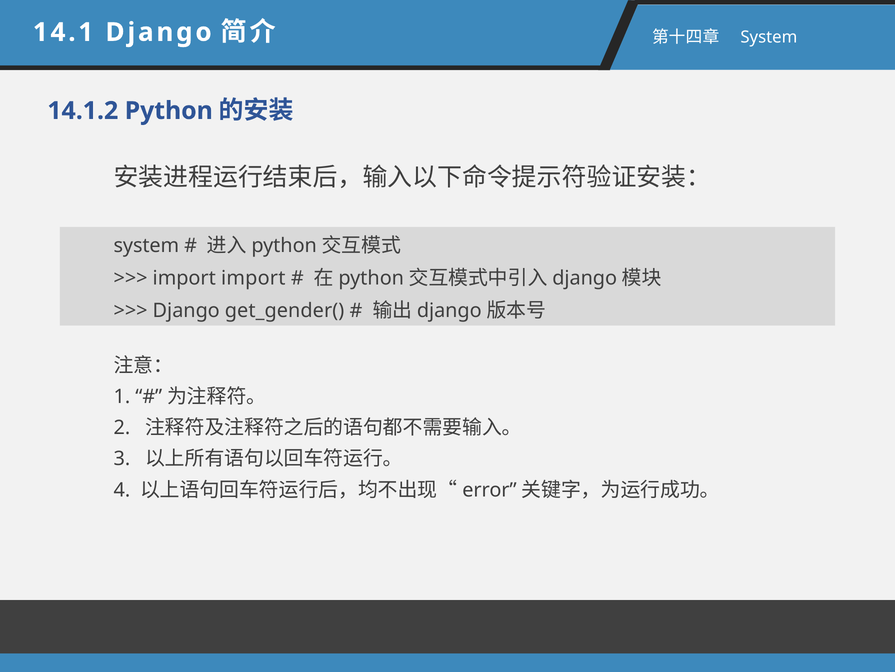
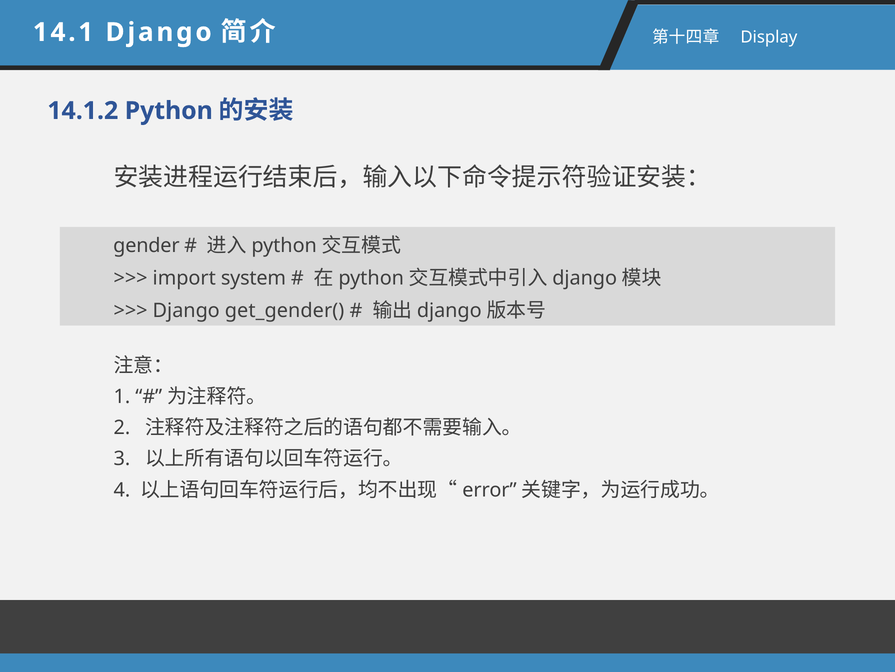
System: System -> Display (769, 37)
system: system -> gender (146, 245)
import import: import -> system (253, 278)
